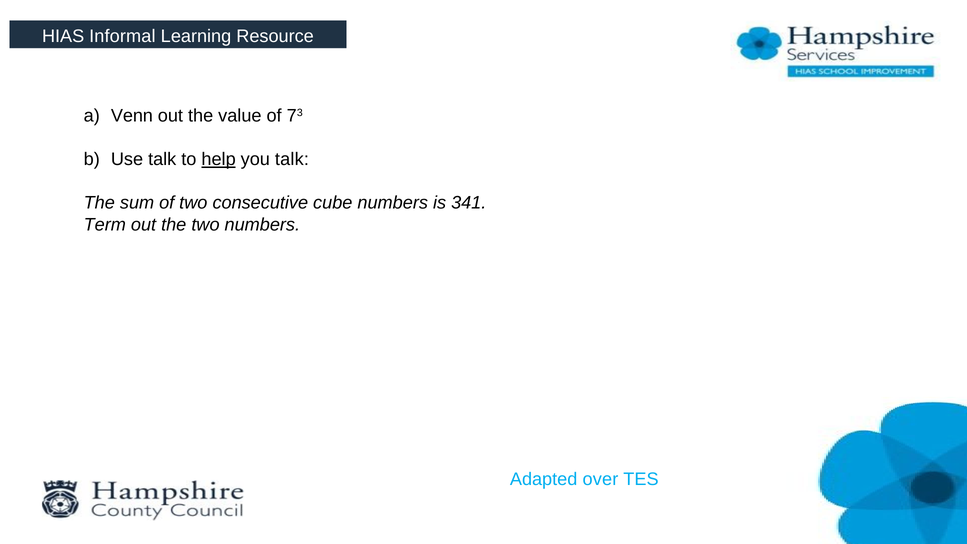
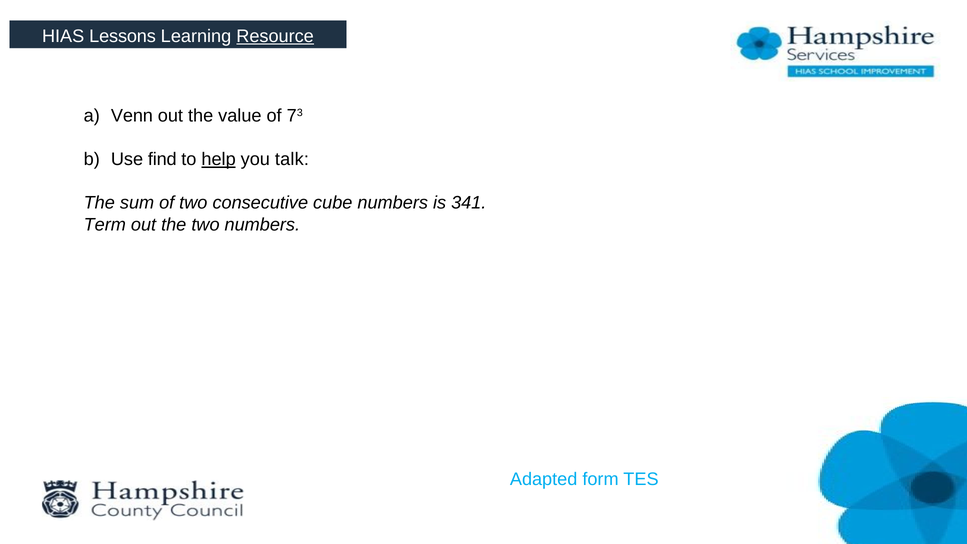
Informal: Informal -> Lessons (123, 36)
Resource underline: none -> present (275, 36)
Use talk: talk -> find (162, 159)
over: over -> form (601, 479)
